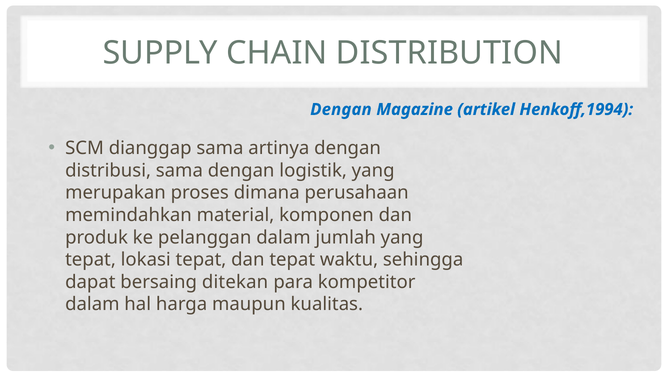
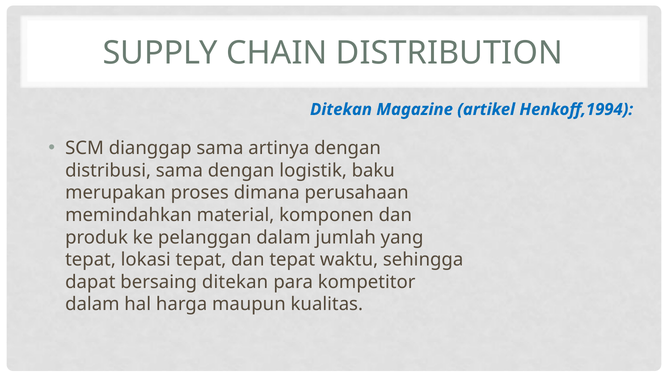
Dengan: Dengan -> Ditekan (341, 109)
logistik yang: yang -> baku (373, 170)
